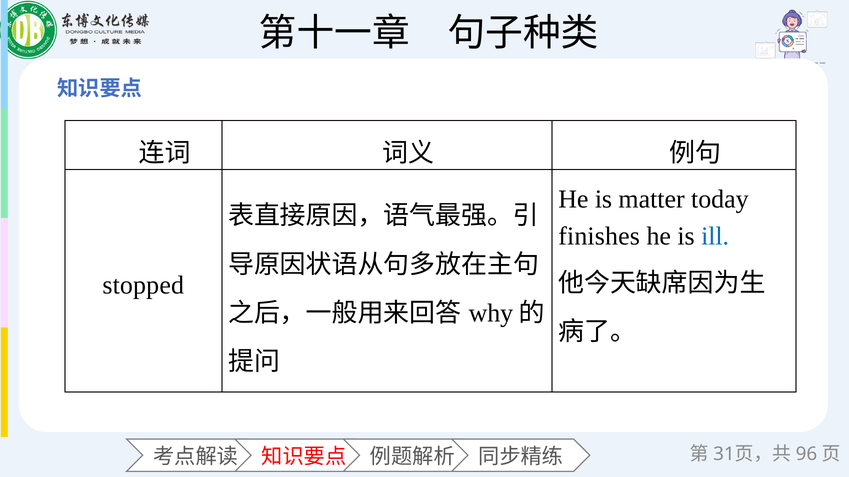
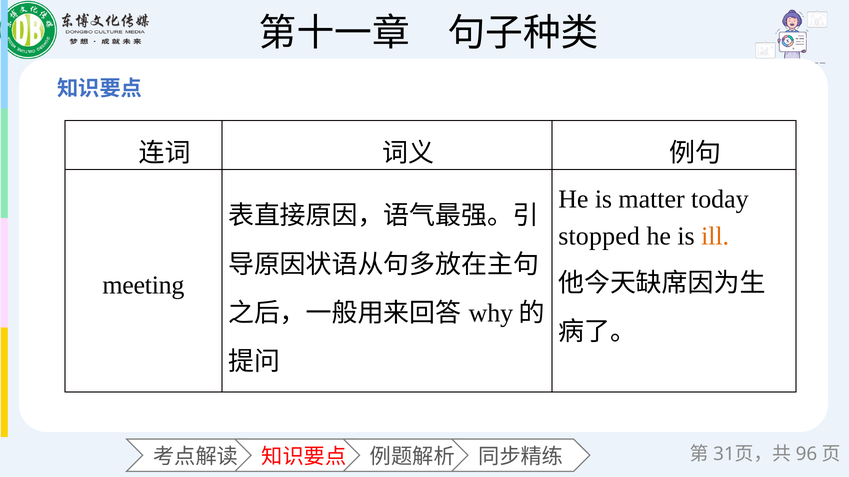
finishes: finishes -> stopped (599, 237)
ill colour: blue -> orange (715, 237)
stopped: stopped -> meeting (143, 285)
